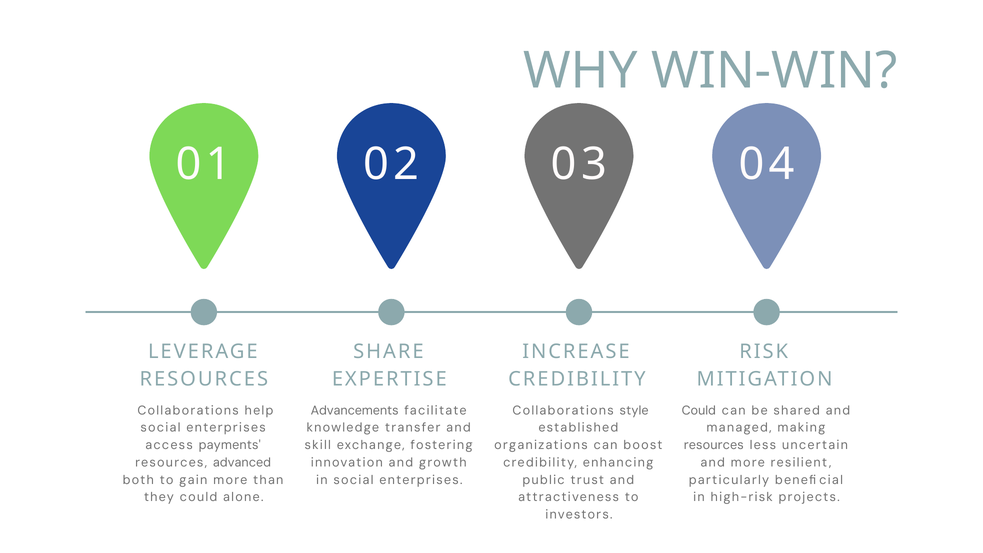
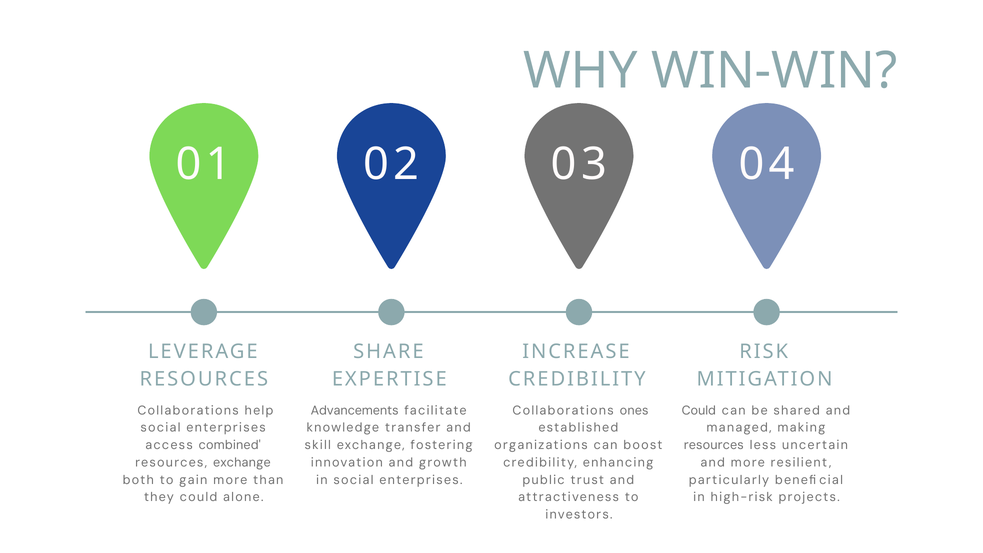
style: style -> ones (634, 410)
payments: payments -> combined (230, 445)
resources advanced: advanced -> exchange (242, 462)
